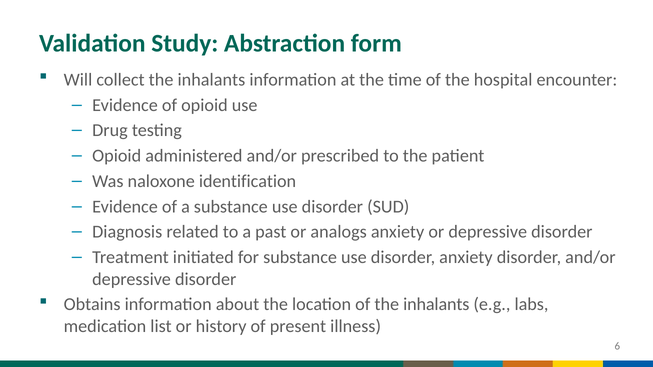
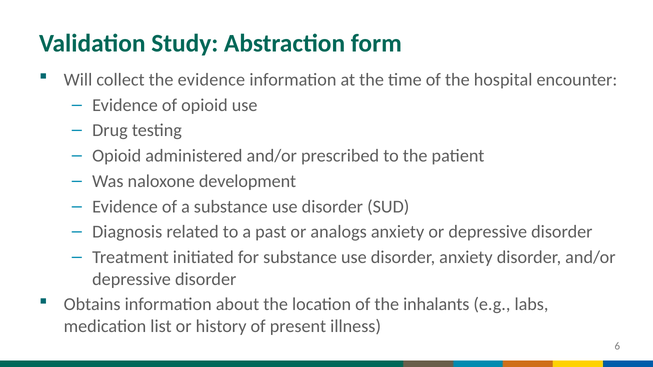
collect the inhalants: inhalants -> evidence (211, 80)
identification: identification -> development (248, 181)
